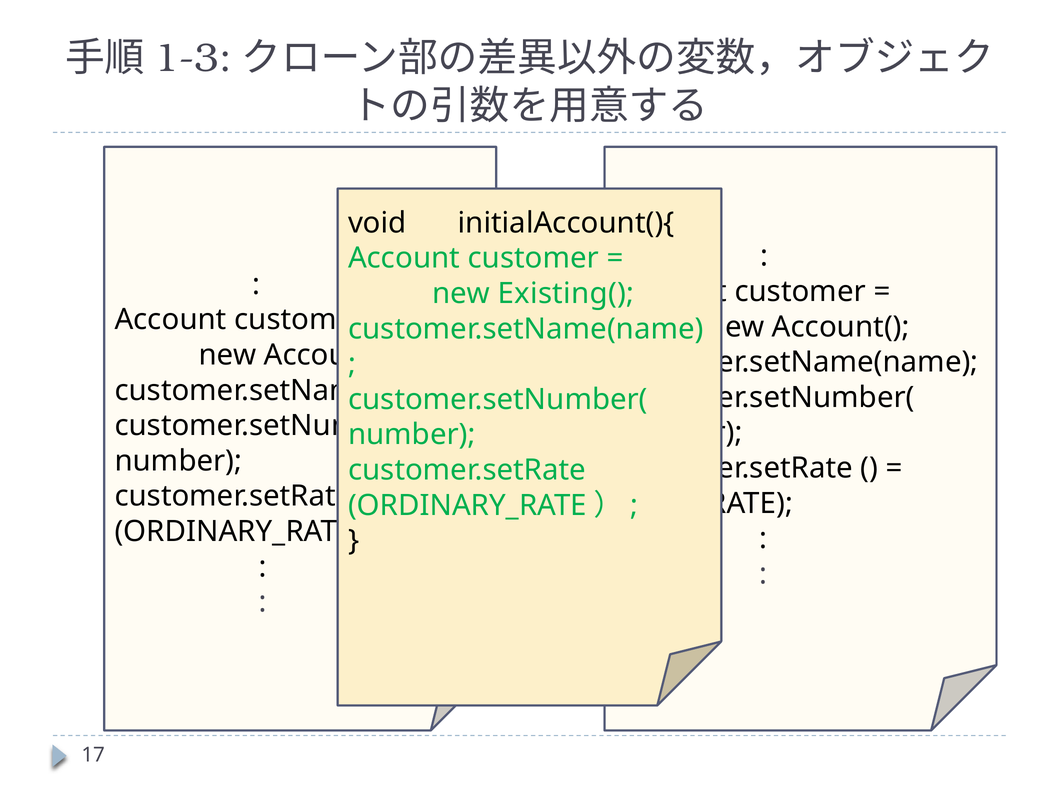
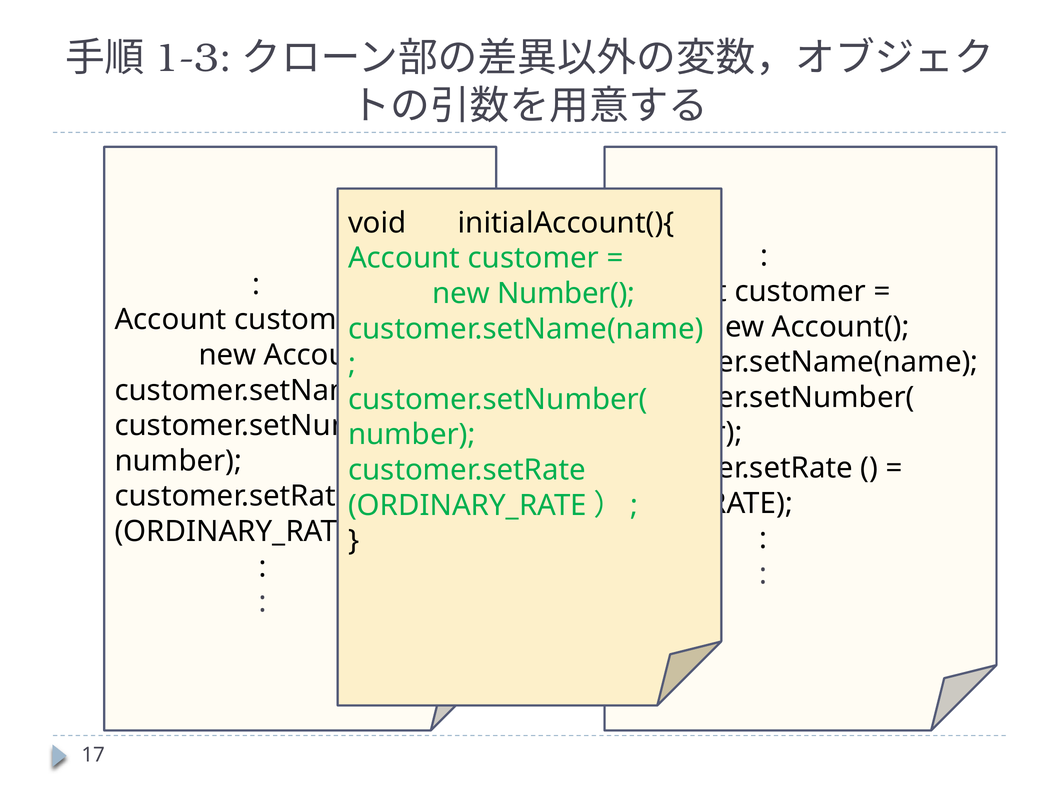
Existing(: Existing( -> Number( (566, 294)
